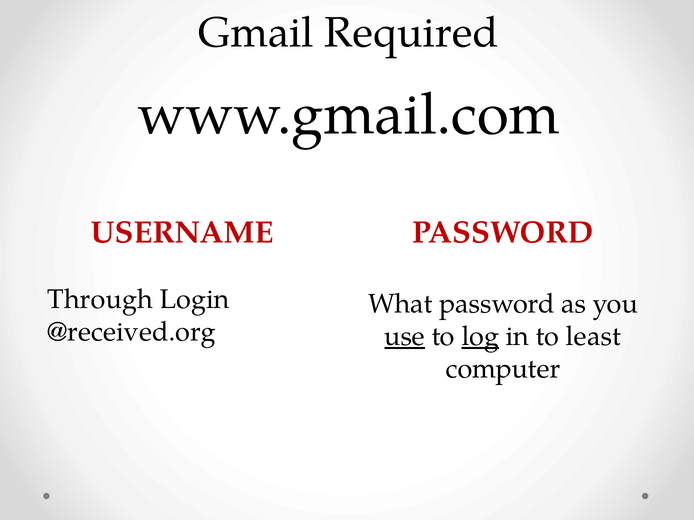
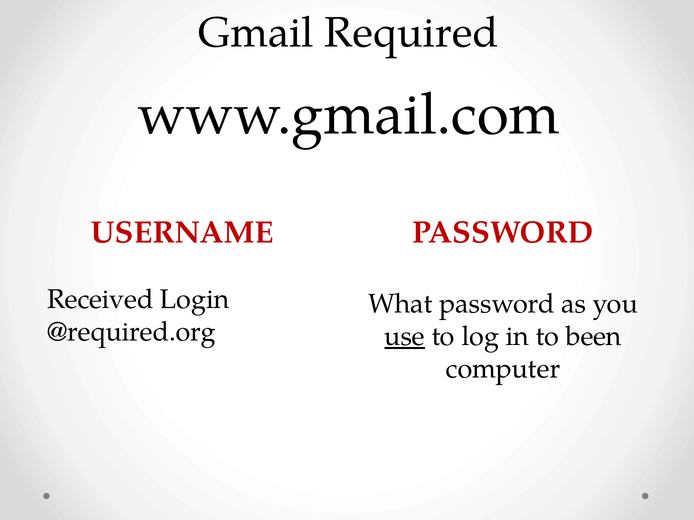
Through: Through -> Received (100, 300)
@received.org: @received.org -> @required.org (132, 332)
log underline: present -> none (480, 337)
least: least -> been (594, 337)
